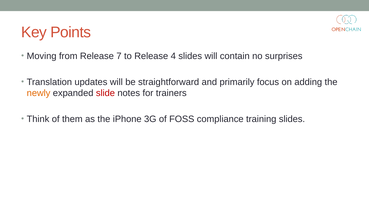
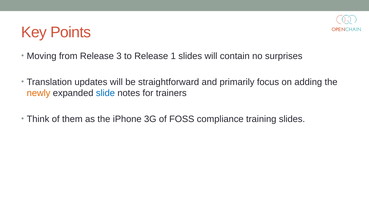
7: 7 -> 3 (119, 56)
4: 4 -> 1 (173, 56)
slide colour: red -> blue (105, 93)
